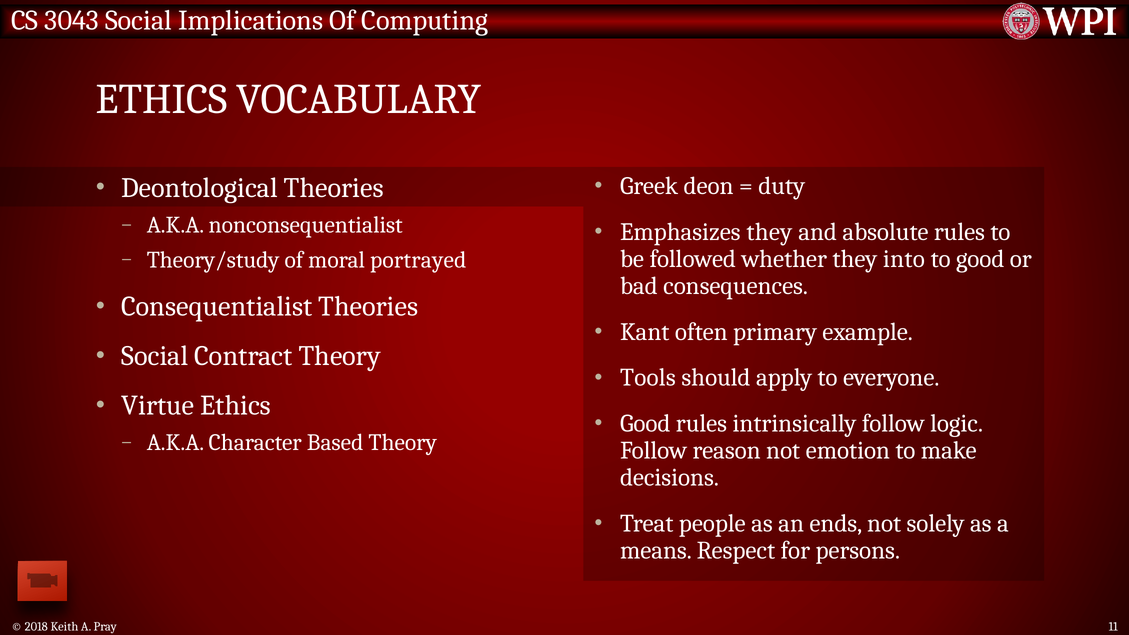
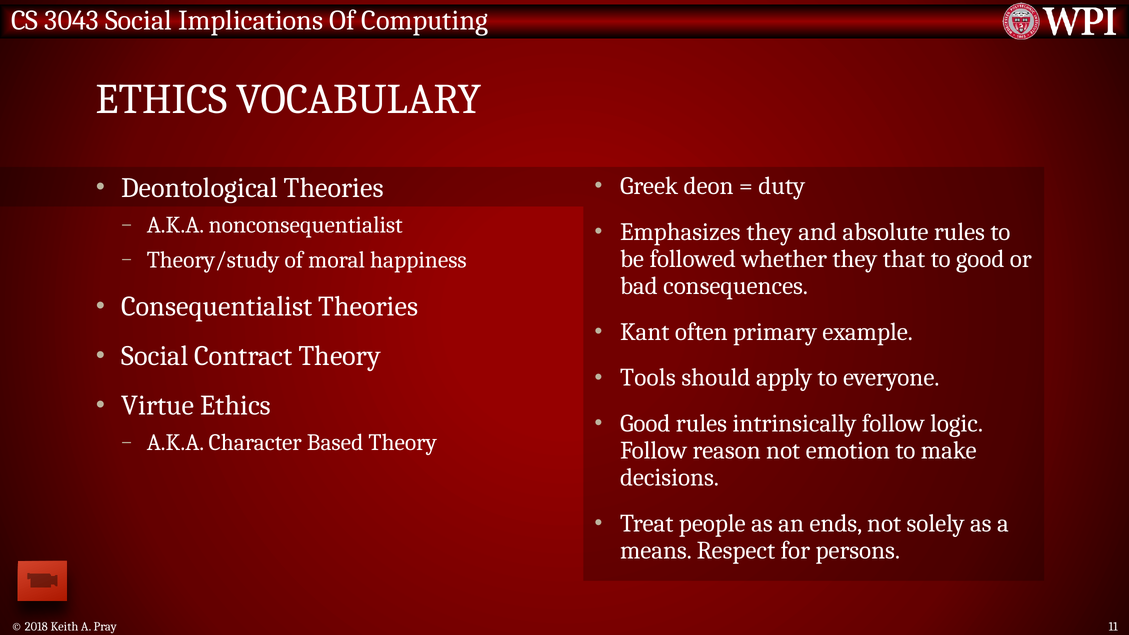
into: into -> that (904, 259)
portrayed: portrayed -> happiness (418, 260)
